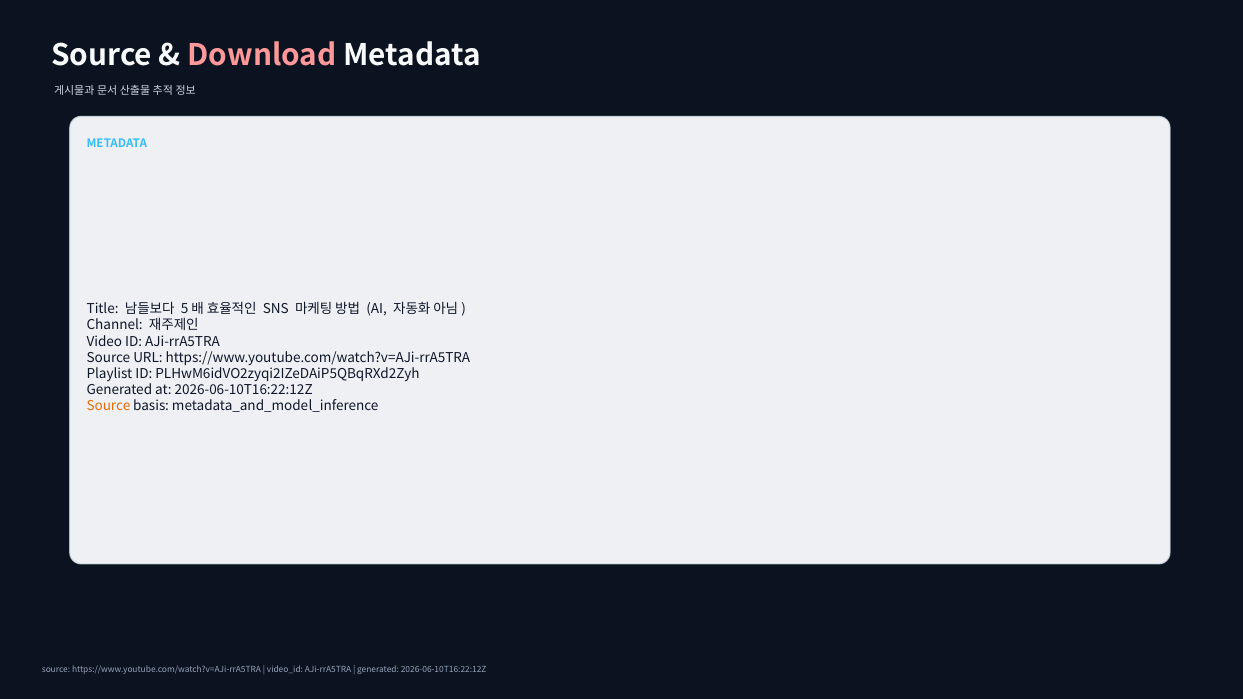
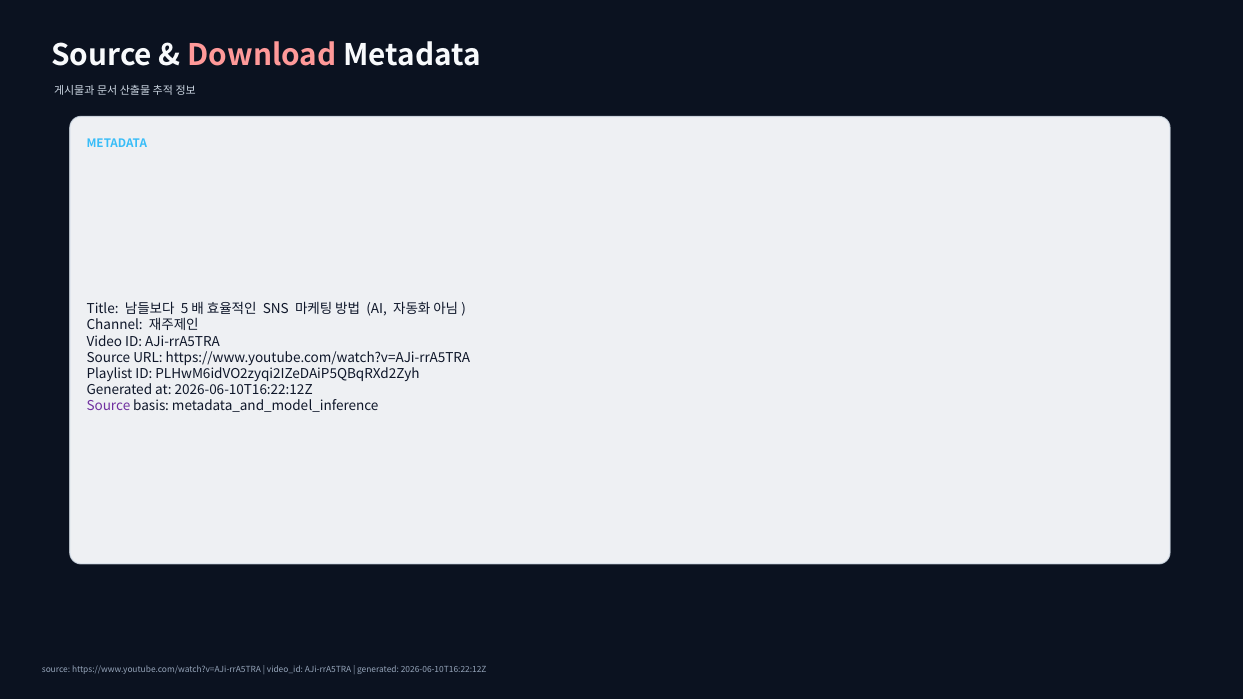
Source colour: orange -> purple (109, 407)
